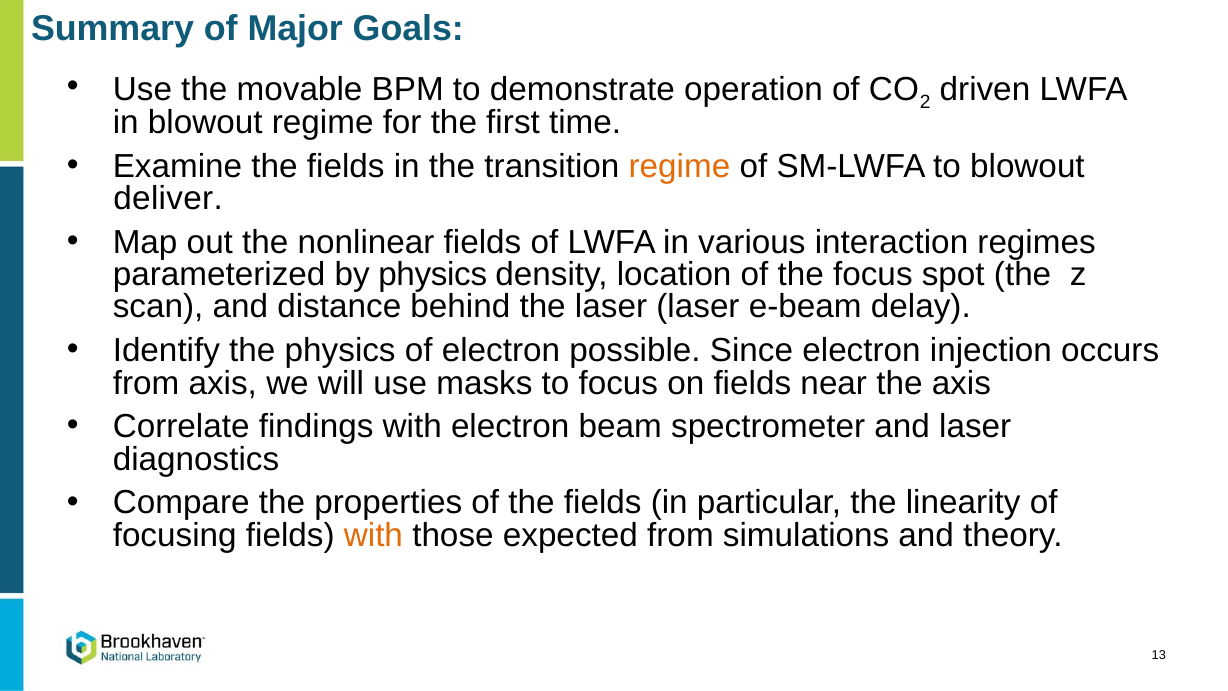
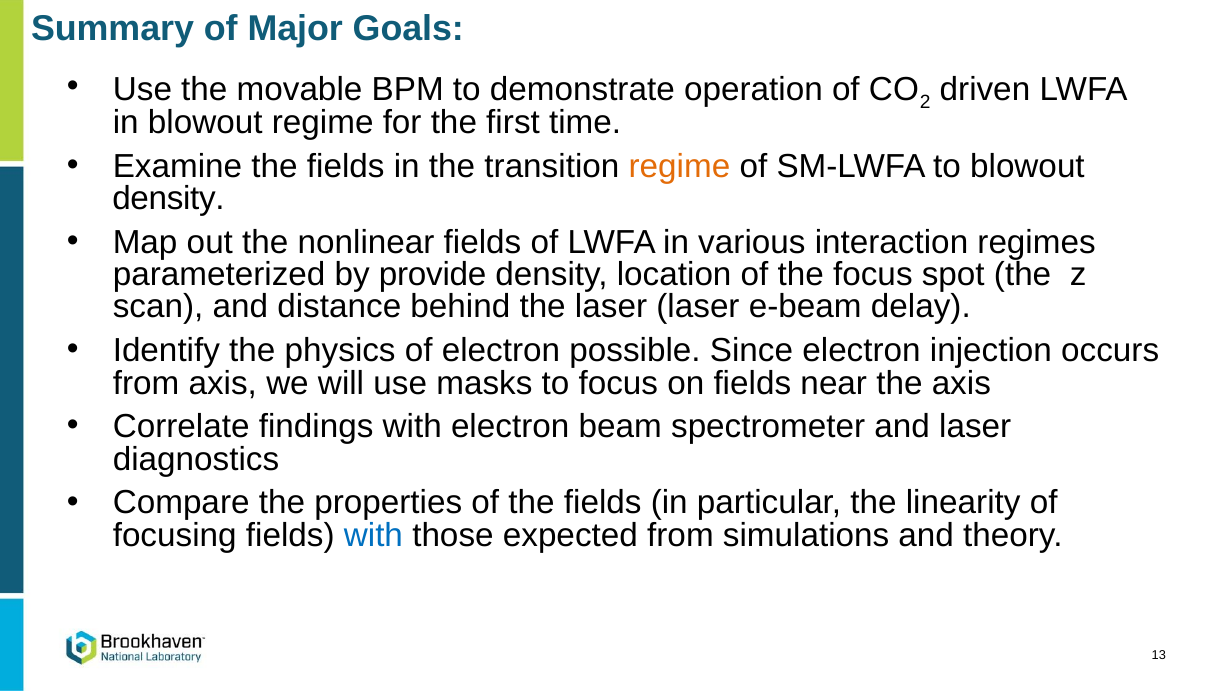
deliver: deliver -> density (168, 198)
by physics: physics -> provide (433, 274)
with colour: orange -> blue (373, 535)
